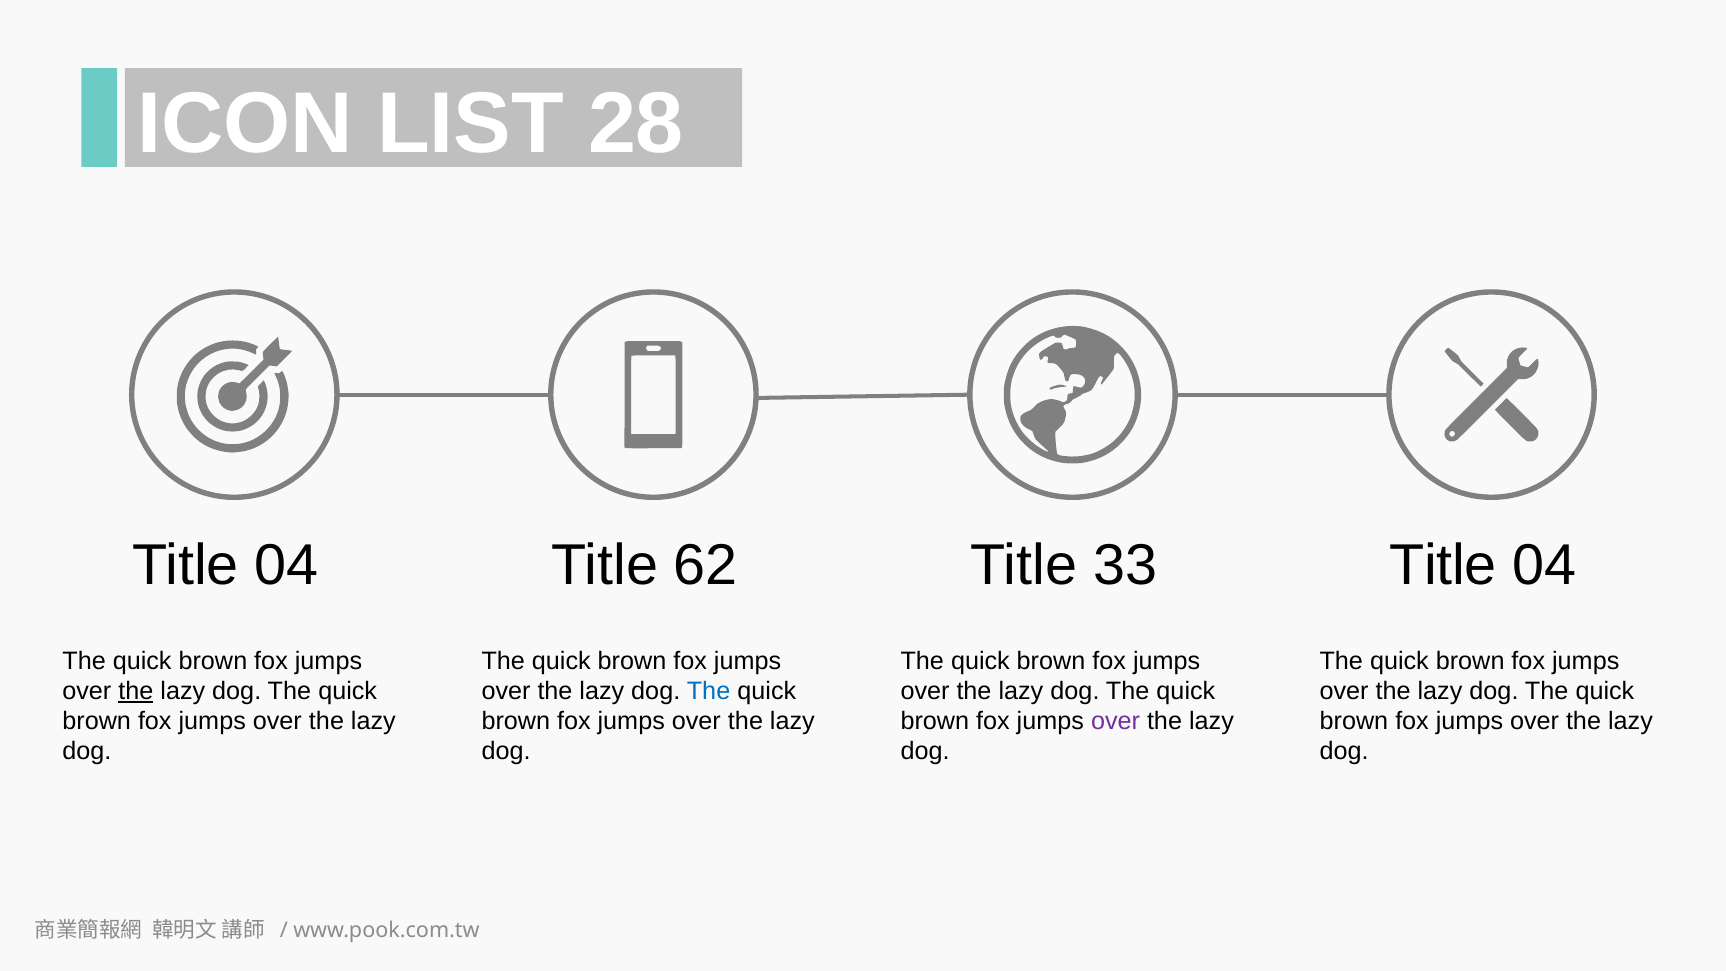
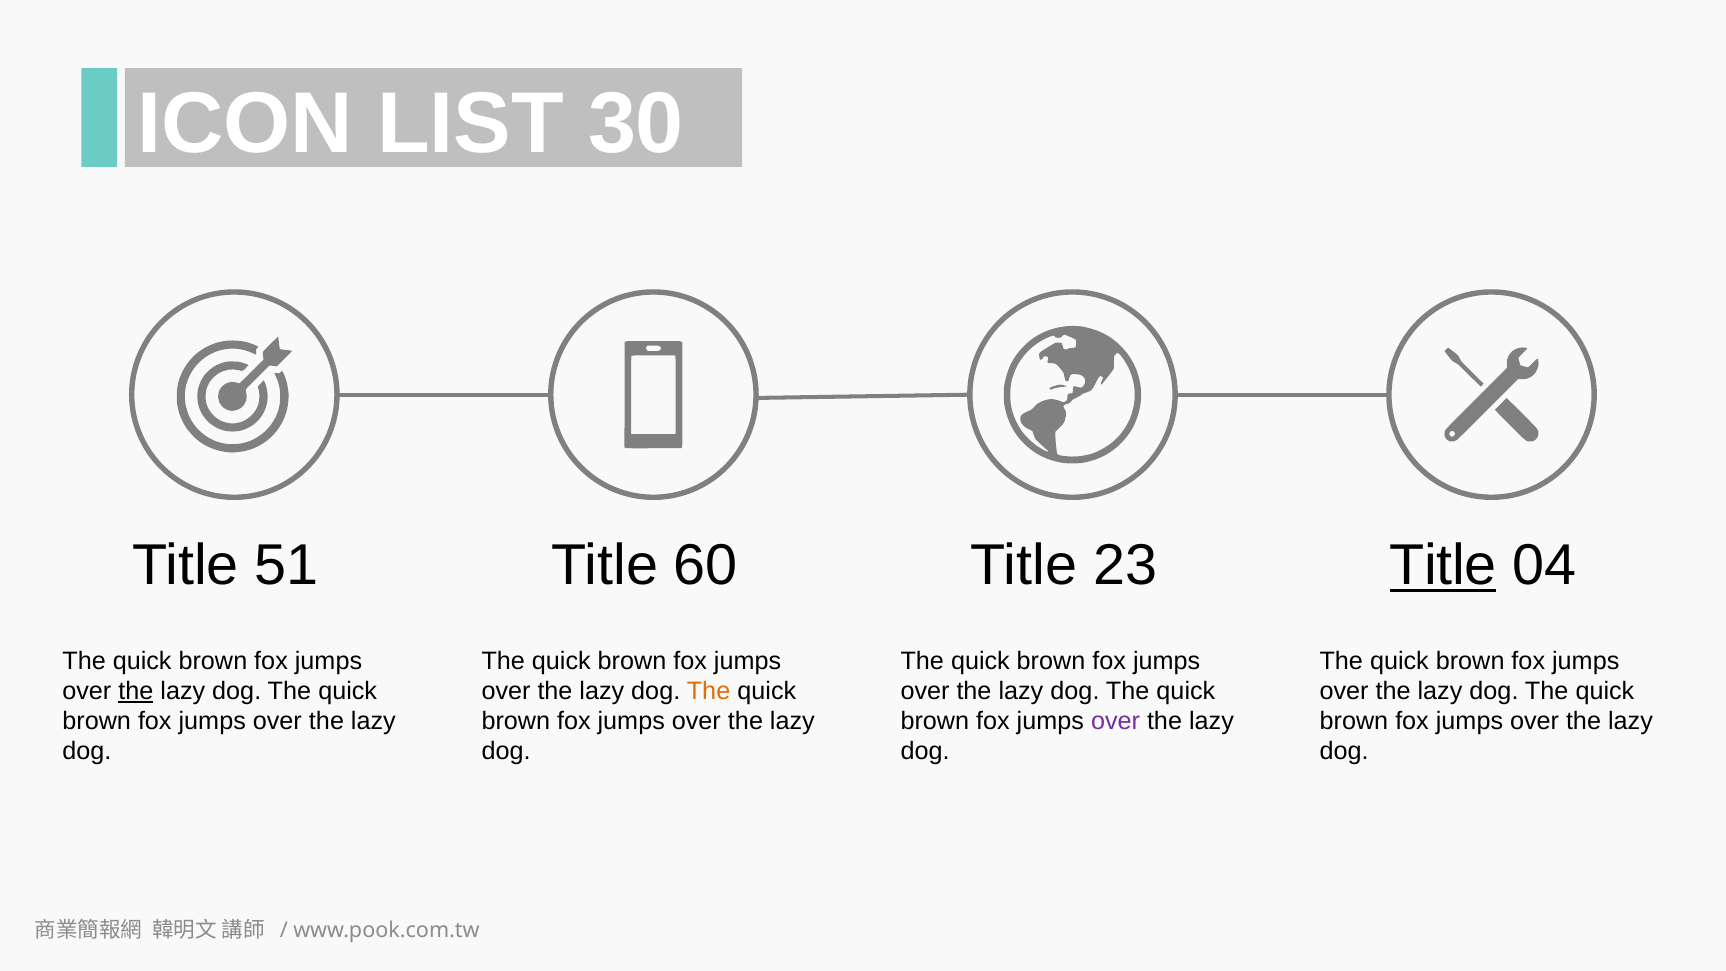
28: 28 -> 30 (636, 124)
04: 04 -> 51 (287, 566)
62: 62 -> 60 (706, 566)
33: 33 -> 23 (1125, 566)
Title underline: none -> present (1443, 566)
The colour: blue -> orange (709, 691)
